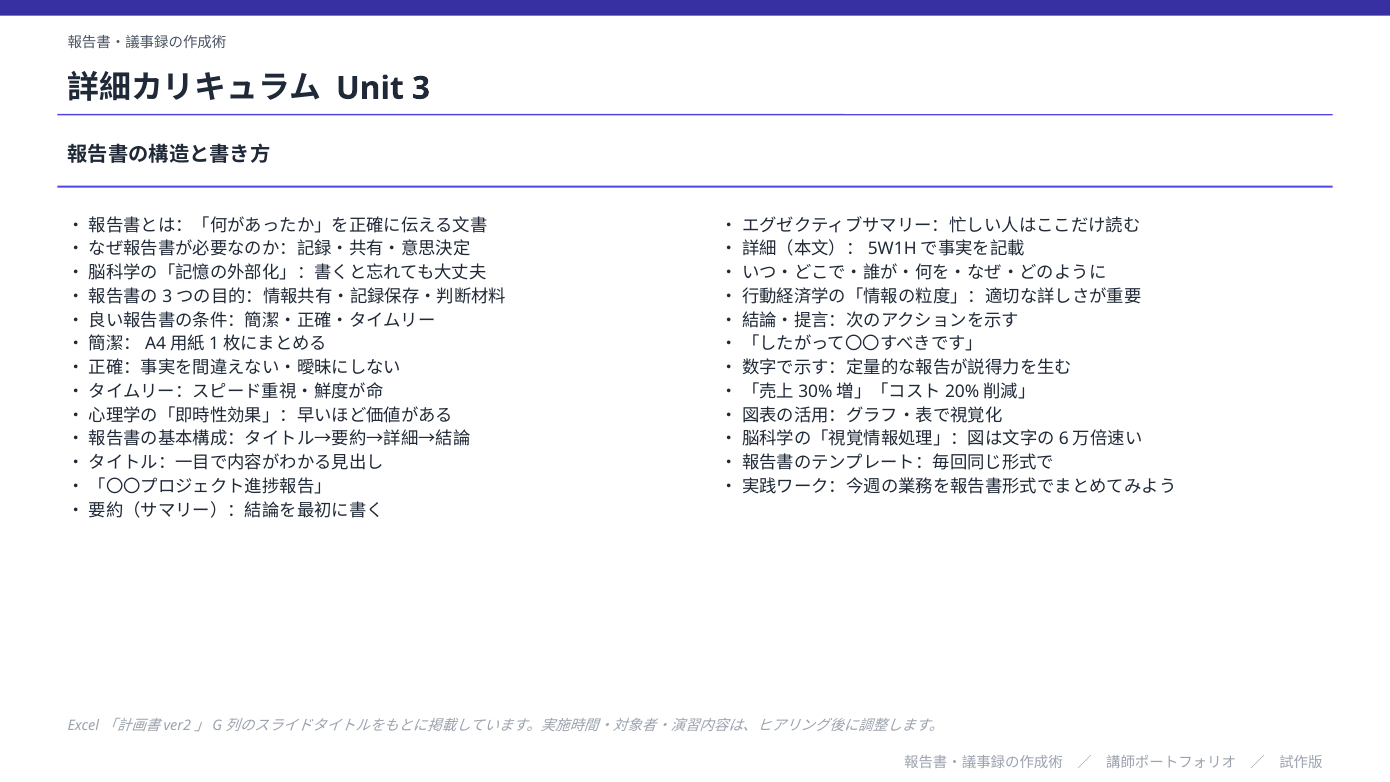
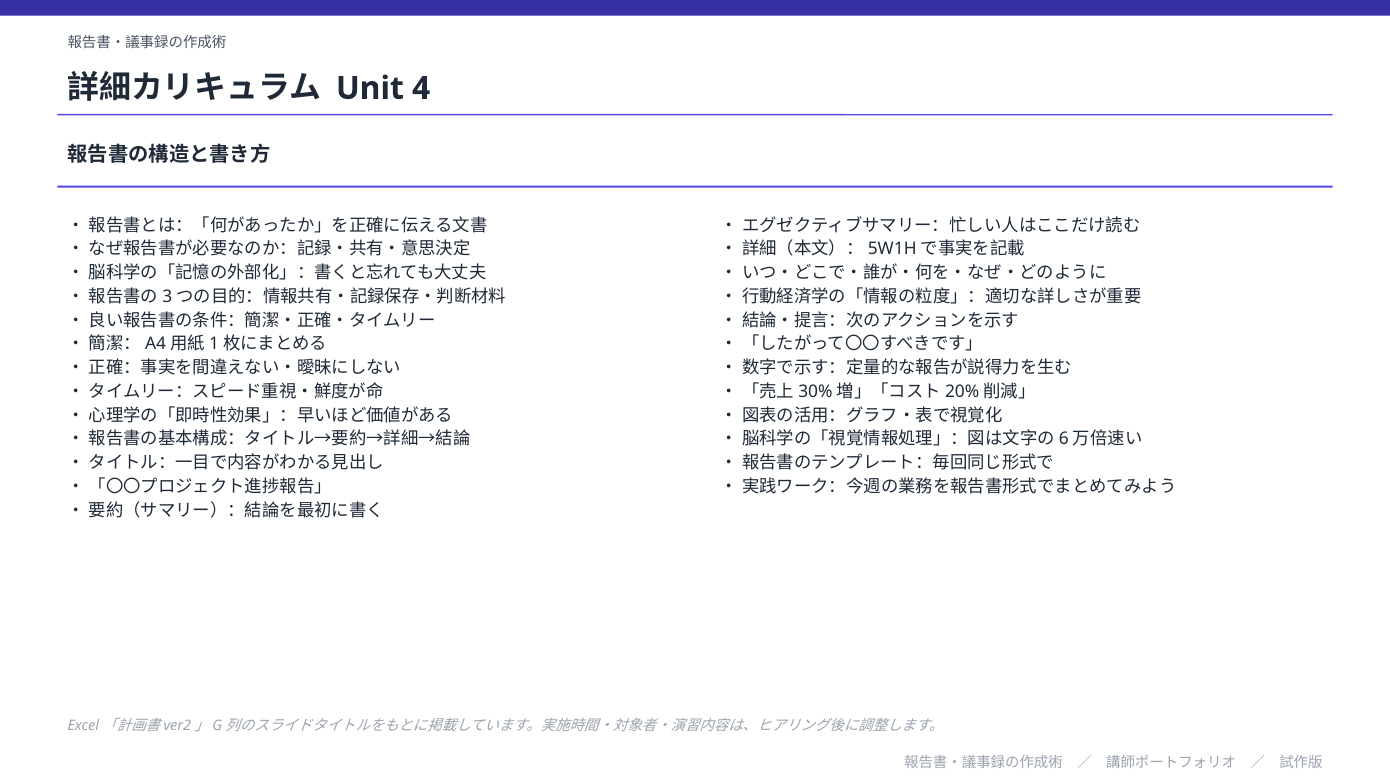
3: 3 -> 4 (421, 88)
